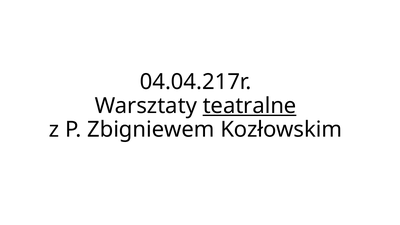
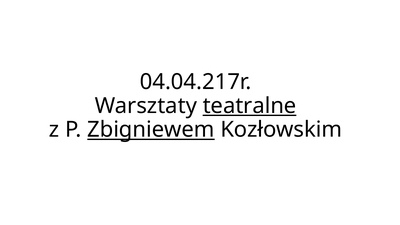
Zbigniewem underline: none -> present (151, 130)
